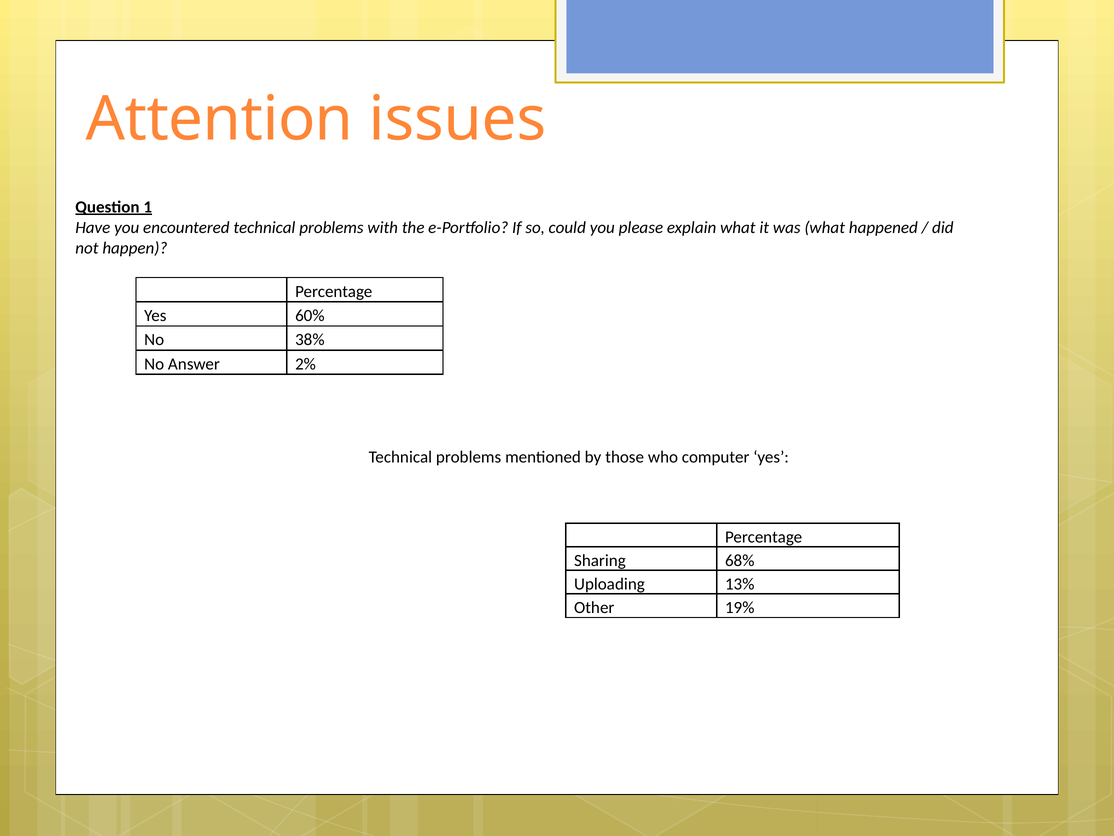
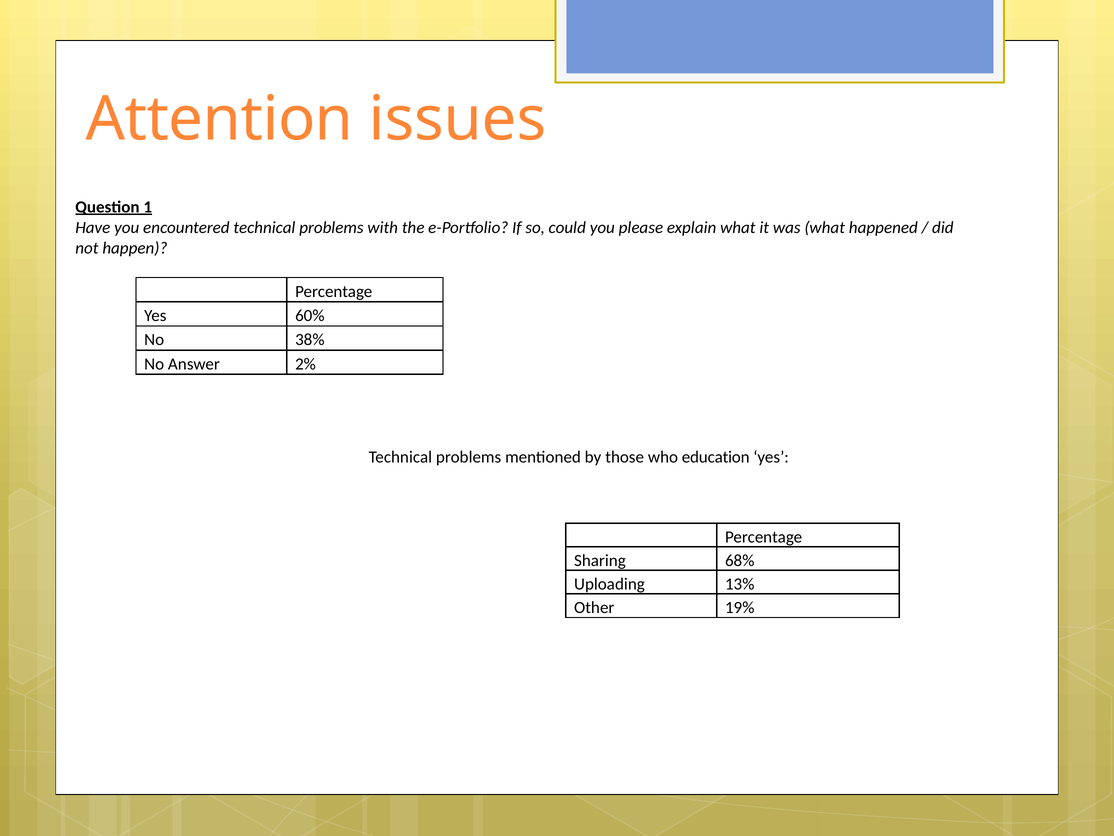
computer: computer -> education (716, 457)
